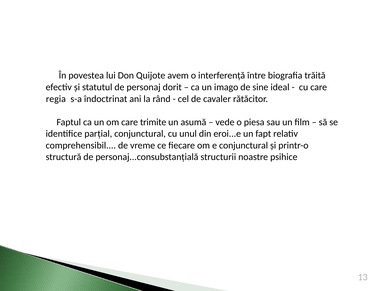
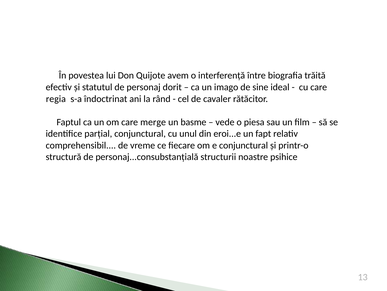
trimite: trimite -> merge (153, 122)
asumă: asumă -> basme (193, 122)
